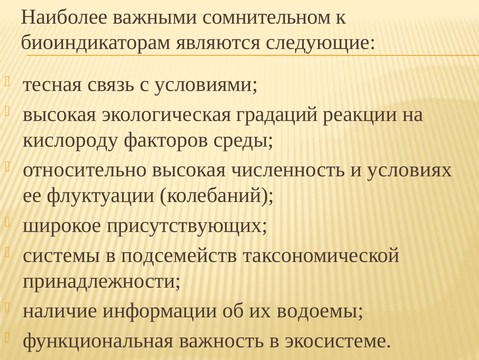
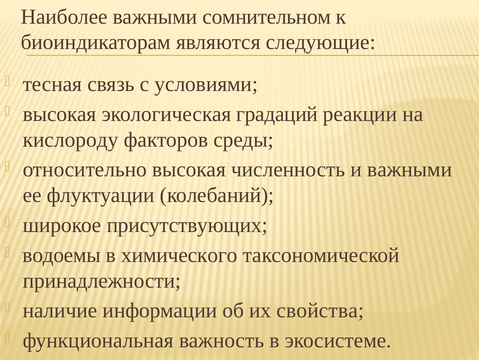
и условиях: условиях -> важными (410, 169)
системы: системы -> водоемы (62, 254)
подсемейств: подсемейств -> химического (179, 254)
водоемы: водоемы -> свойства (320, 310)
